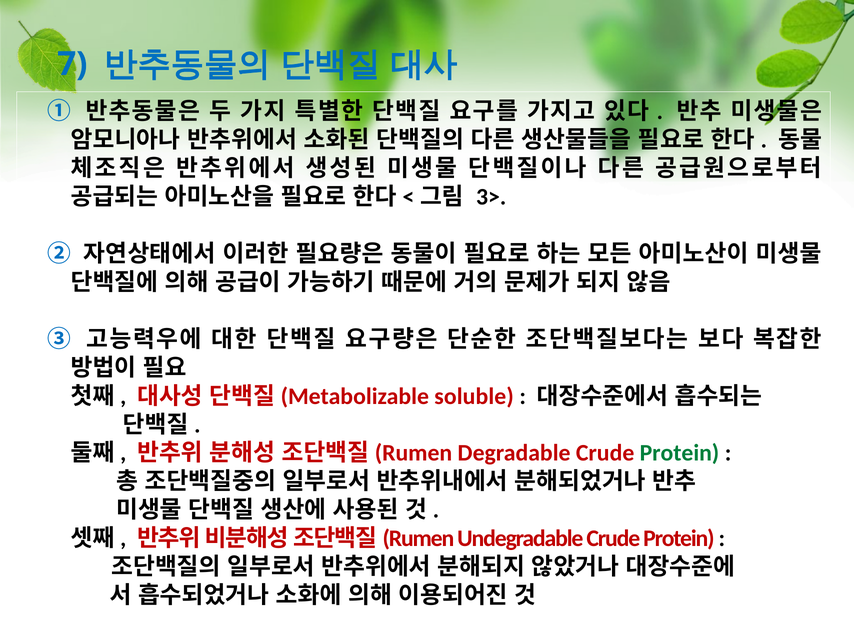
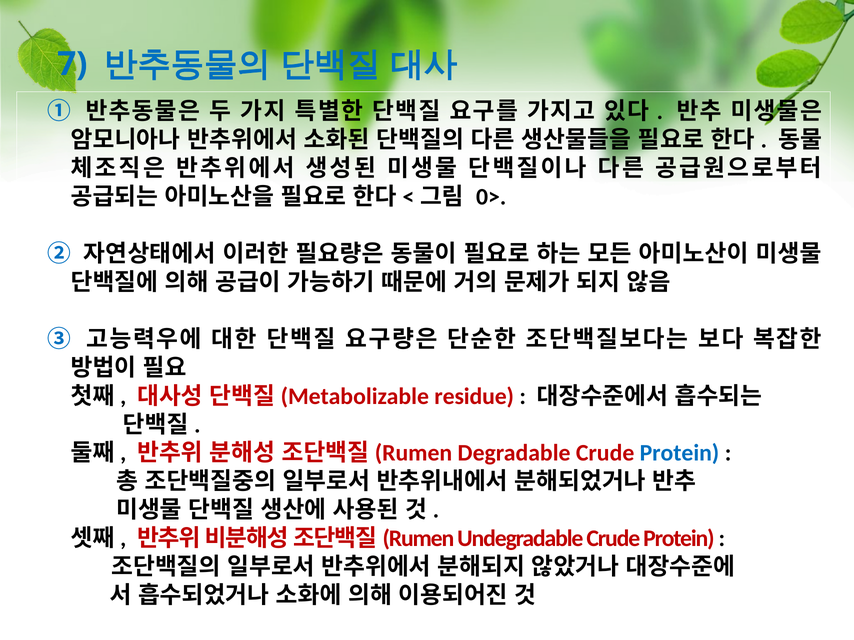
3>: 3> -> 0> (491, 197)
soluble: soluble -> residue (474, 397)
Protein colour: green -> blue (679, 453)
